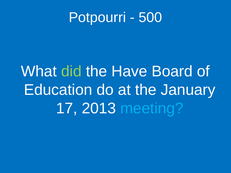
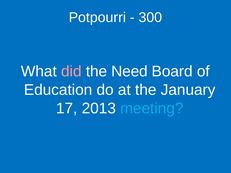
500: 500 -> 300 (150, 18)
did colour: light green -> pink (71, 72)
Have: Have -> Need (130, 72)
